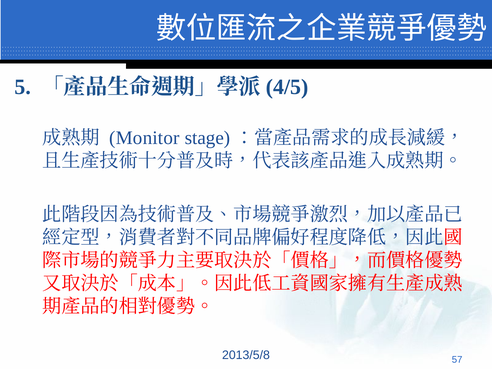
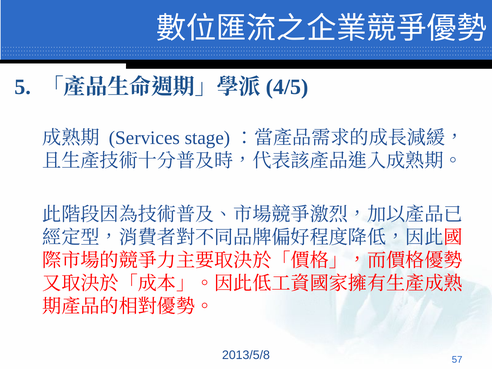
Monitor: Monitor -> Services (144, 138)
